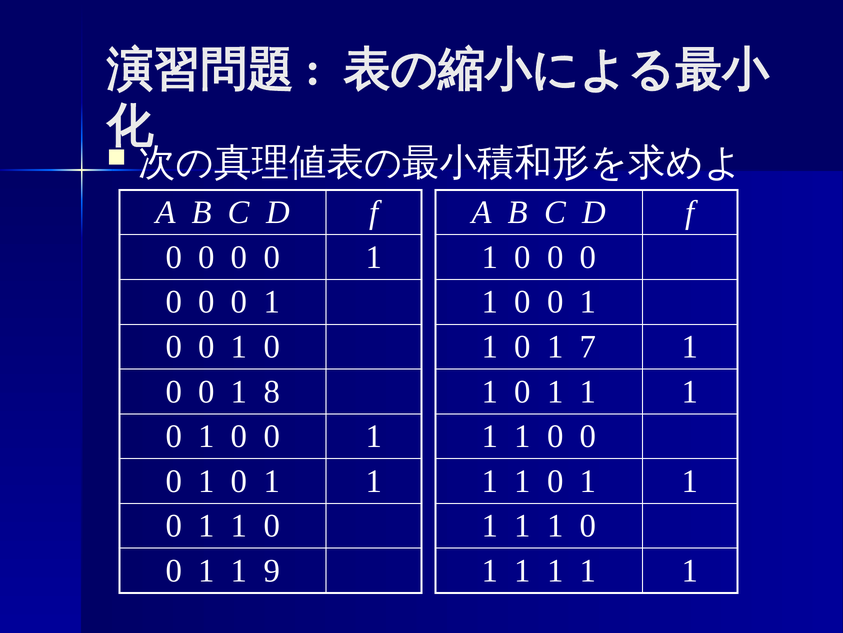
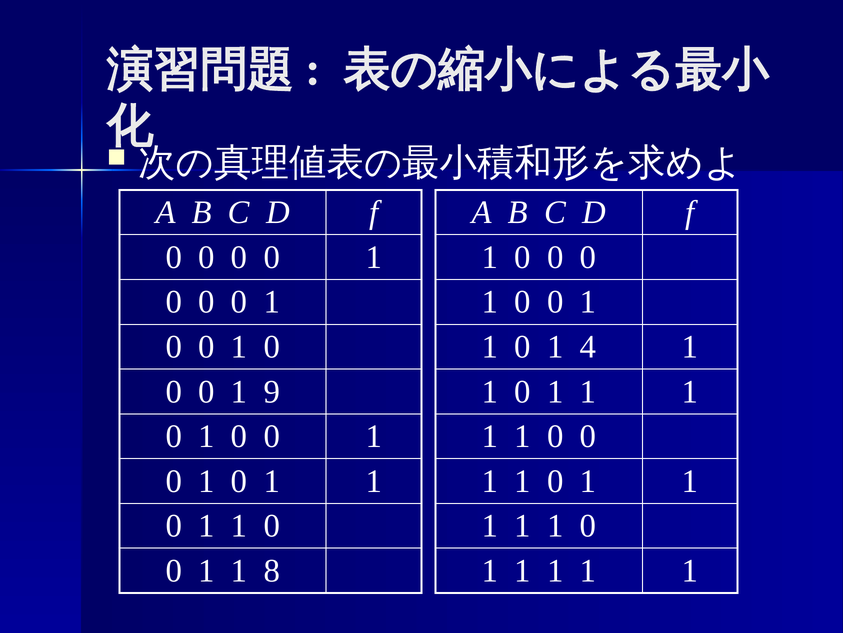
7: 7 -> 4 (588, 347)
8: 8 -> 9 (272, 391)
9: 9 -> 8 (272, 570)
